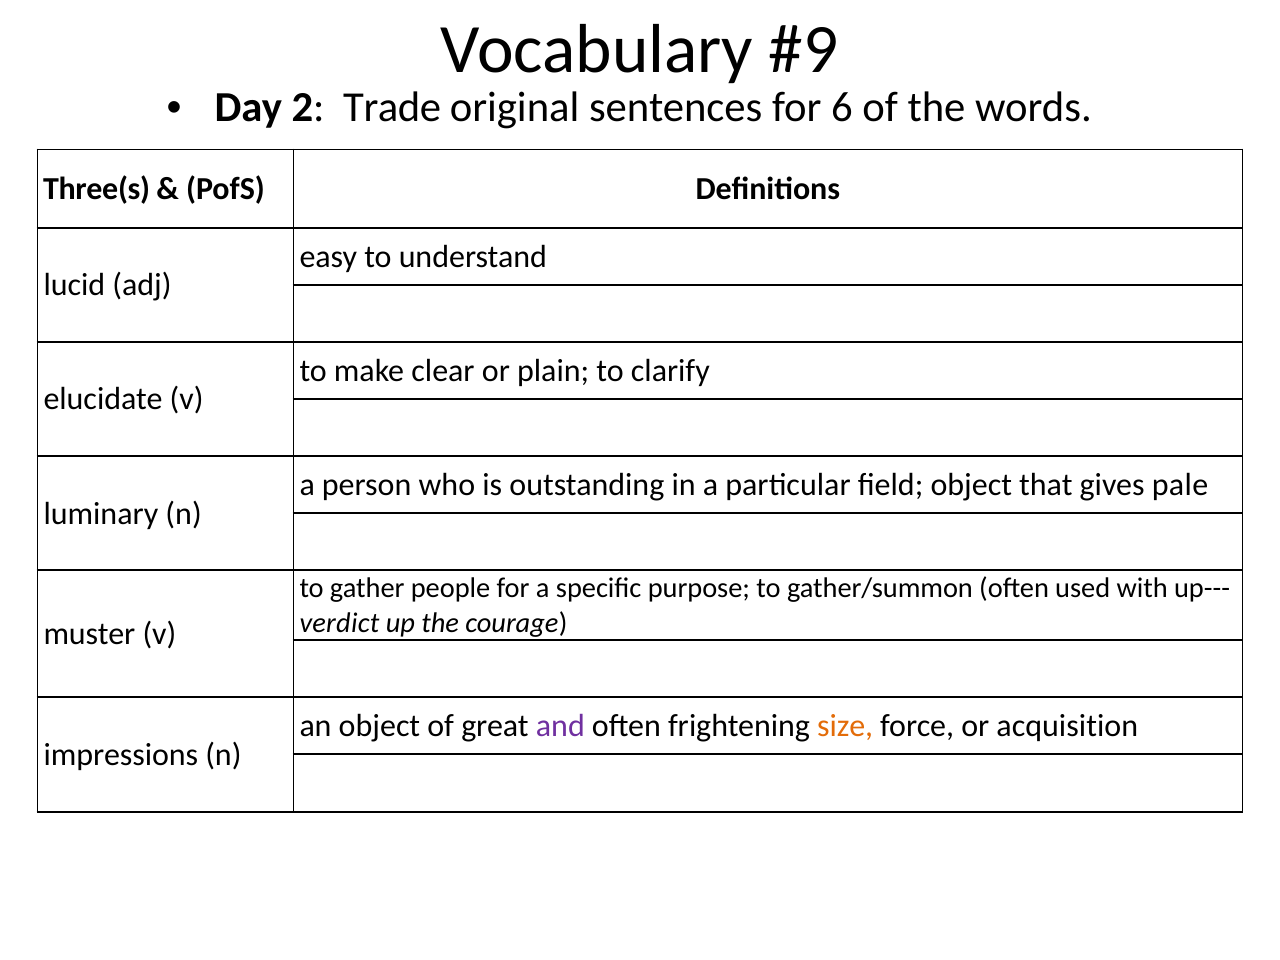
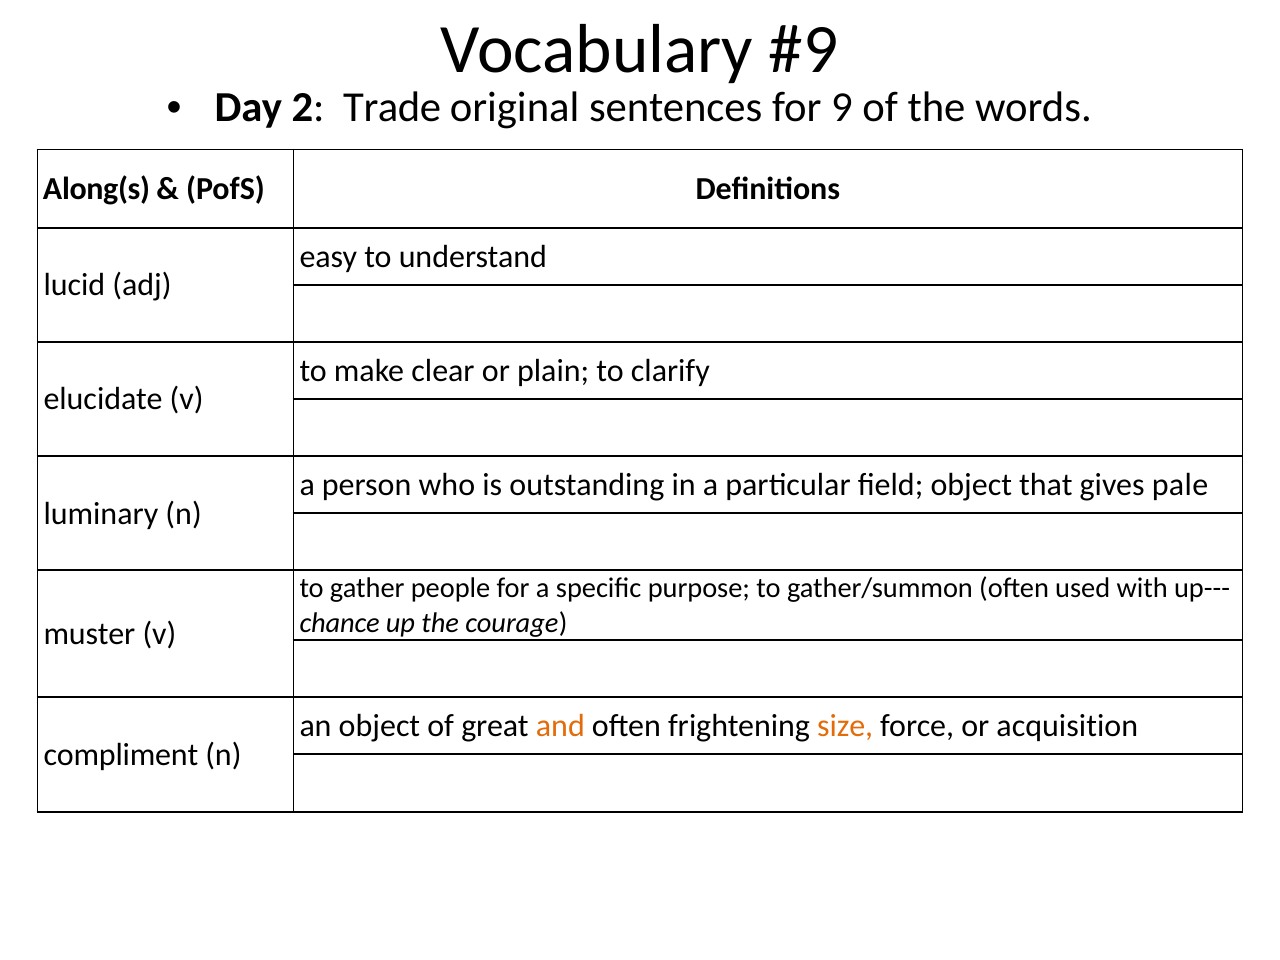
6: 6 -> 9 (842, 108)
Three(s: Three(s -> Along(s (97, 189)
verdict: verdict -> chance (340, 623)
and colour: purple -> orange (560, 726)
impressions: impressions -> compliment (121, 755)
